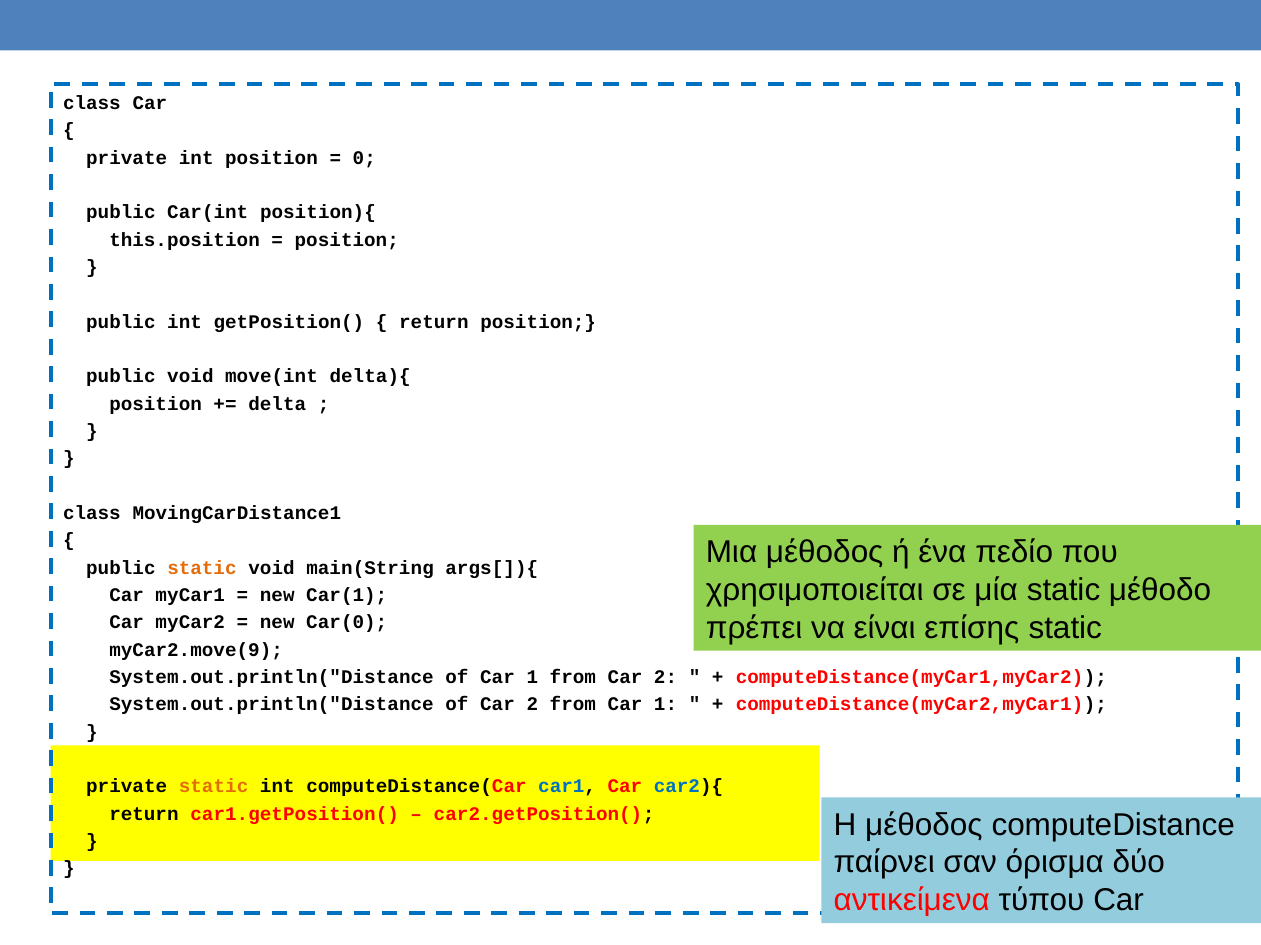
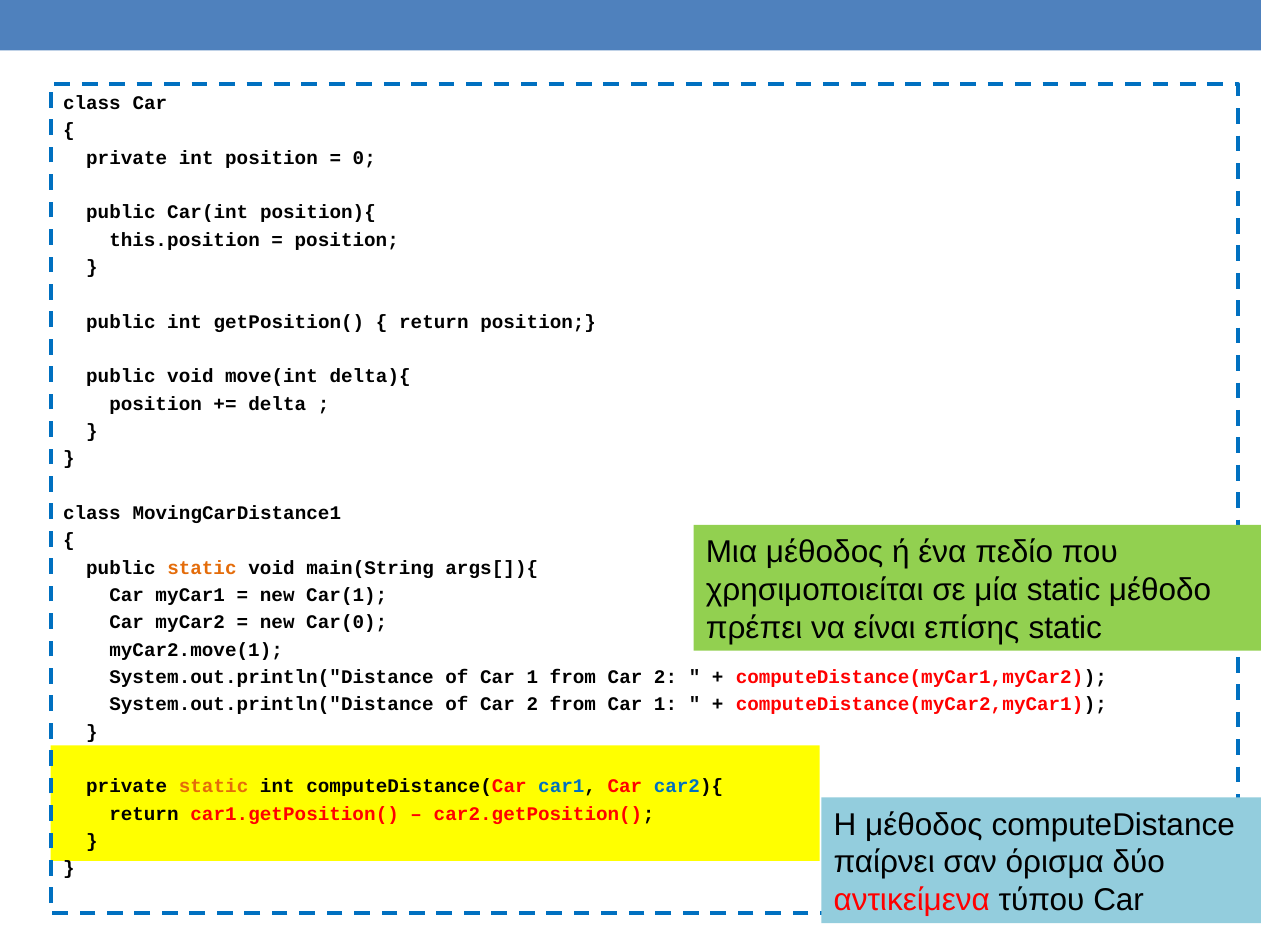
myCar2.move(9: myCar2.move(9 -> myCar2.move(1 (196, 650)
